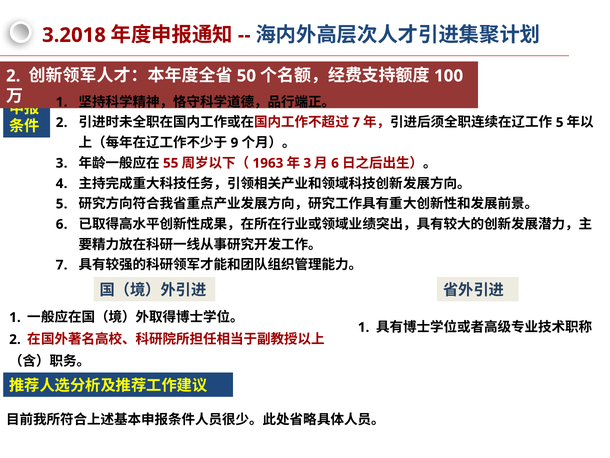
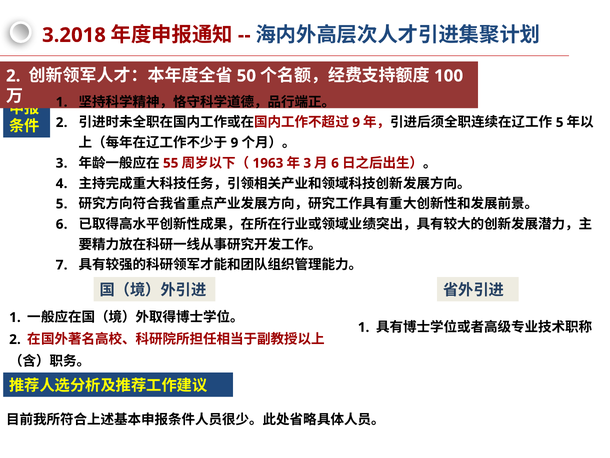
7: 7 -> 9 (356, 122)
